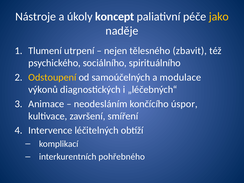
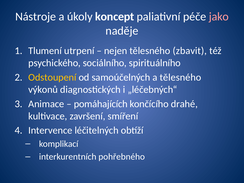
jako colour: yellow -> pink (219, 16)
a modulace: modulace -> tělesného (180, 77)
neodesláním: neodesláním -> pomáhajících (101, 104)
úspor: úspor -> drahé (184, 104)
